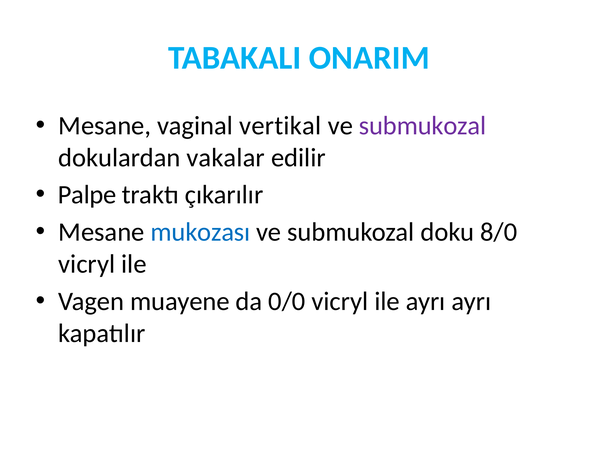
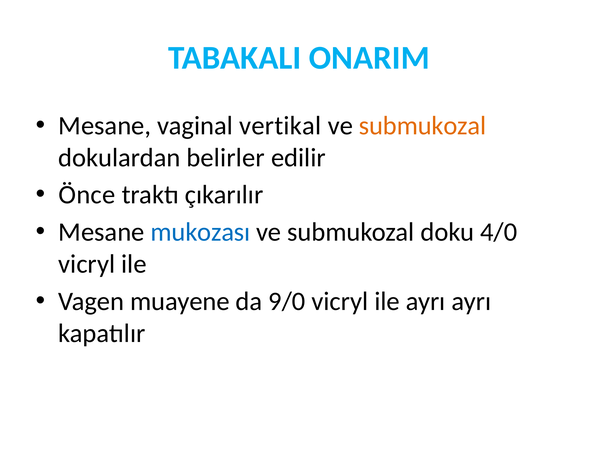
submukozal colour: purple -> orange (423, 125)
vakalar: vakalar -> belirler (226, 157)
Palpe: Palpe -> Önce (87, 195)
8/0: 8/0 -> 4/0 (499, 232)
0/0: 0/0 -> 9/0 (287, 301)
